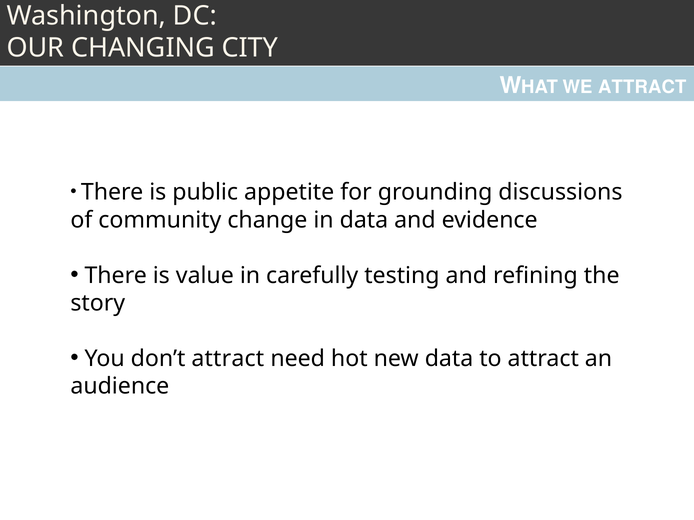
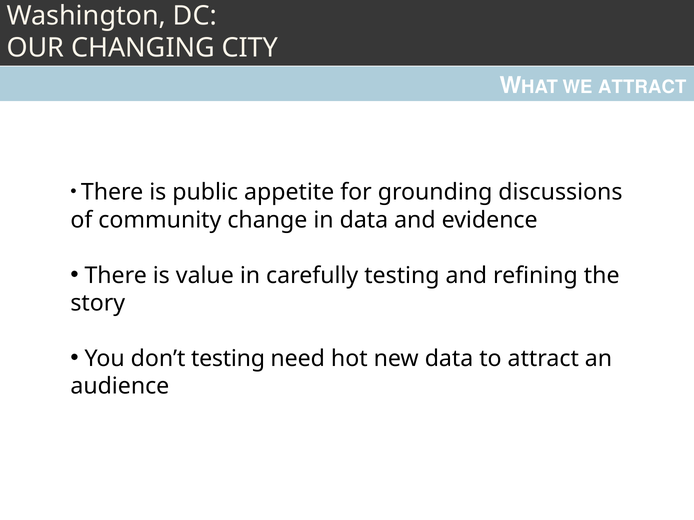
don’t attract: attract -> testing (228, 359)
